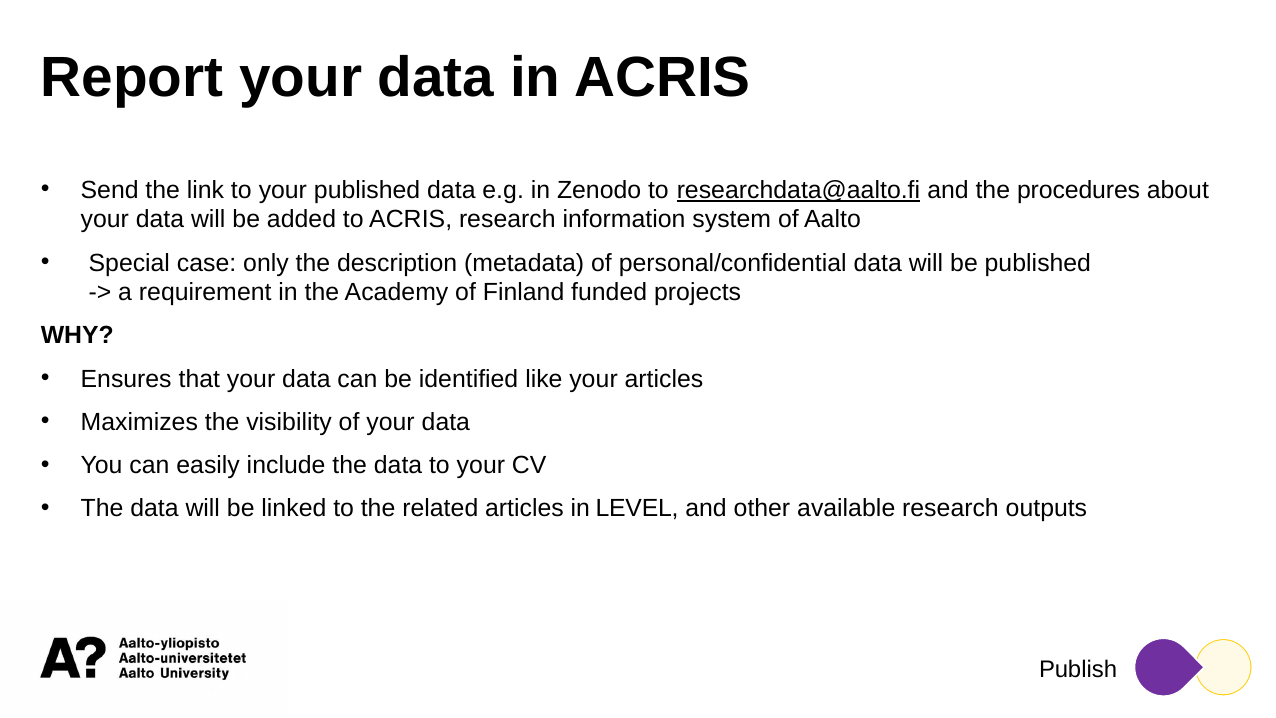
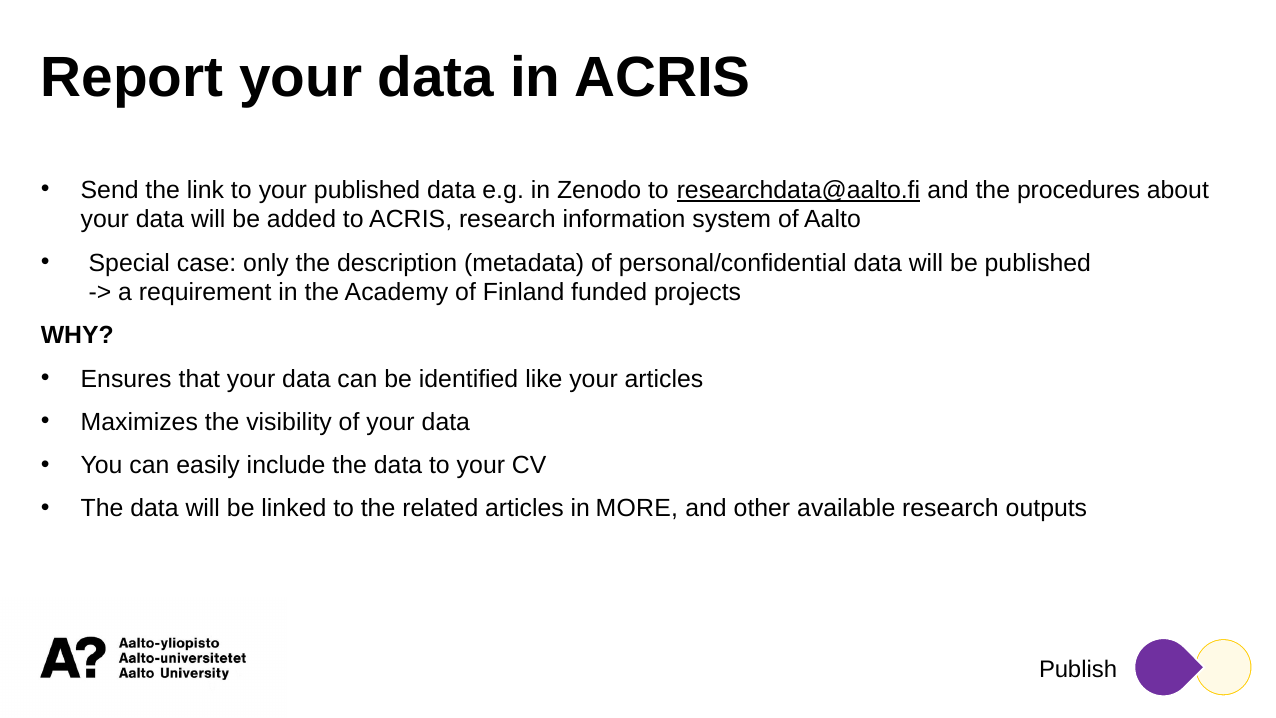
LEVEL: LEVEL -> MORE (637, 508)
